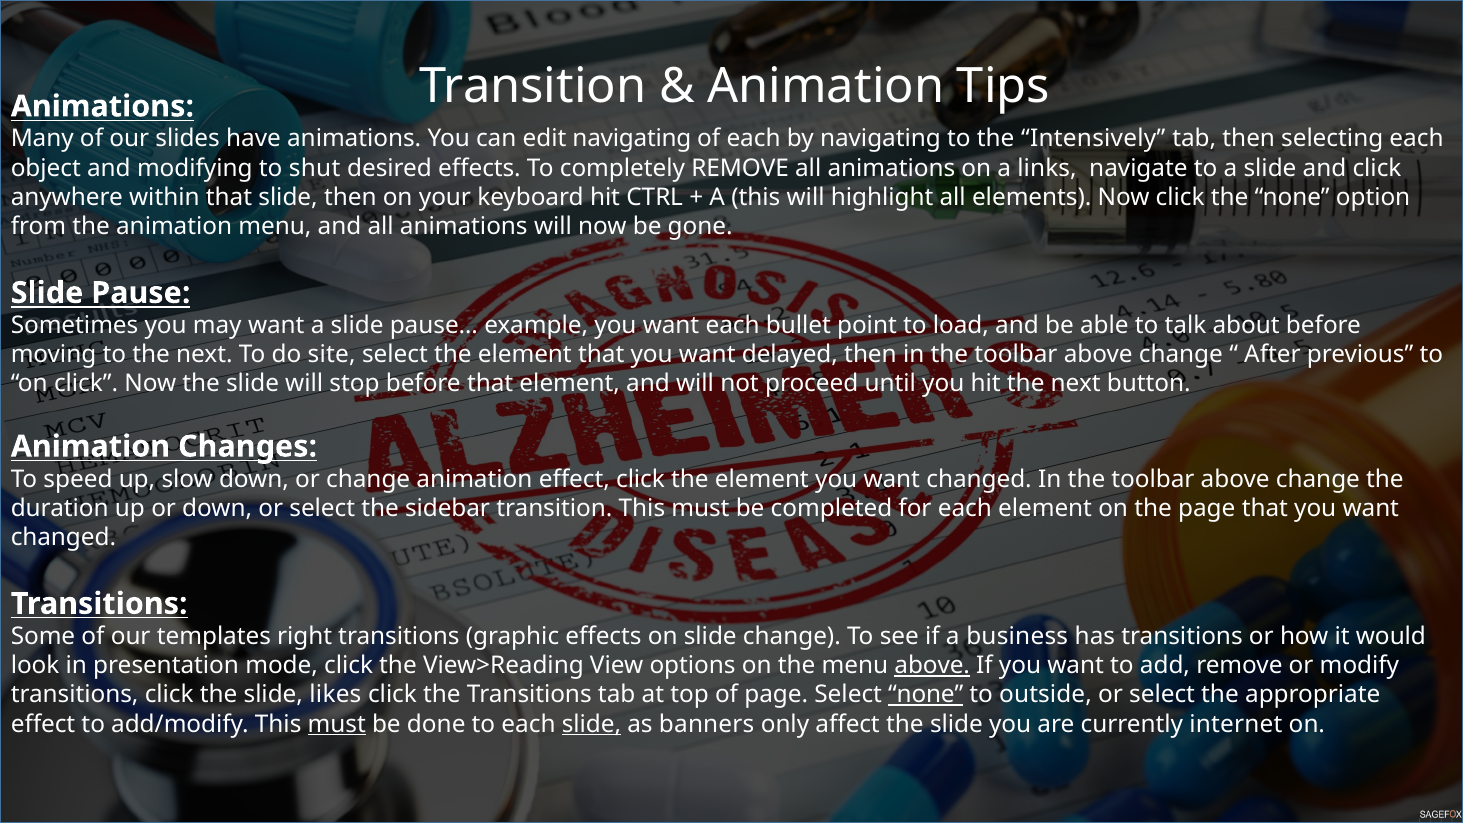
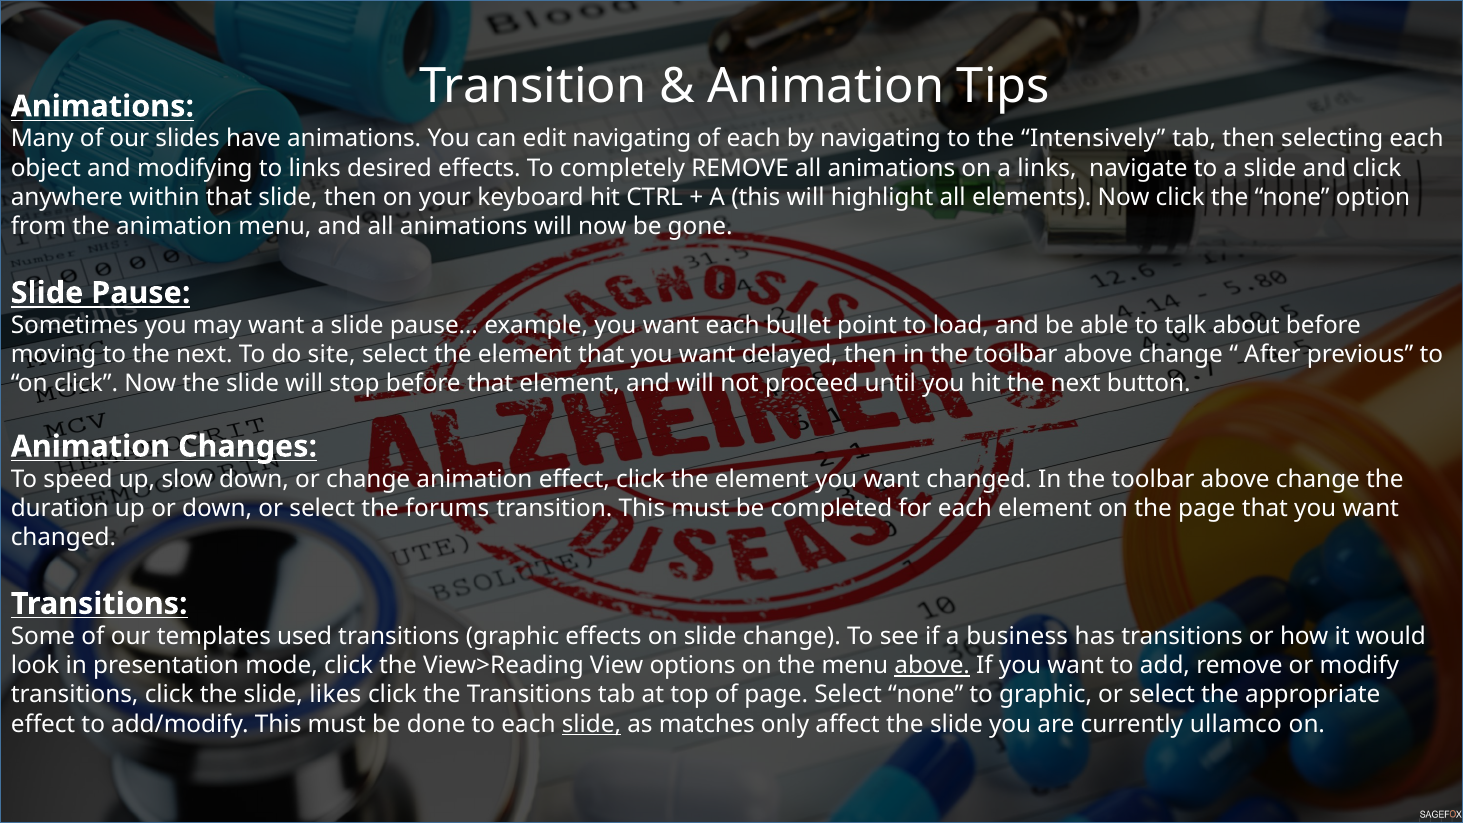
to shut: shut -> links (315, 168)
sidebar: sidebar -> forums (447, 508)
right: right -> used (305, 636)
none underline: present -> none (926, 695)
to outside: outside -> graphic (1046, 695)
must underline: present -> none (337, 724)
banners: banners -> matches (707, 724)
internet: internet -> ullamco (1236, 724)
